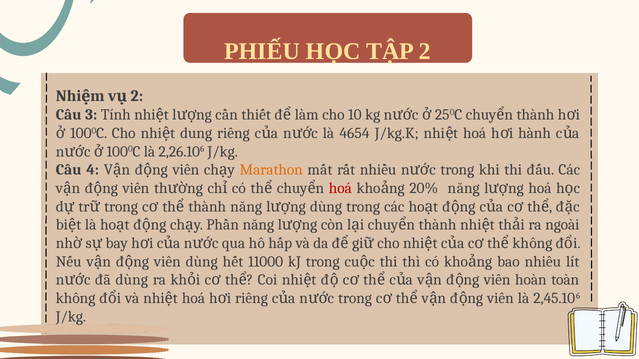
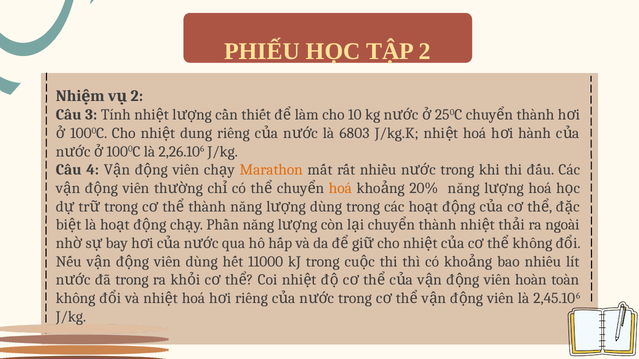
4654: 4654 -> 6803 (354, 133)
hoá colour: red -> orange (340, 188)
đã dùng: dùng -> trong (132, 280)
